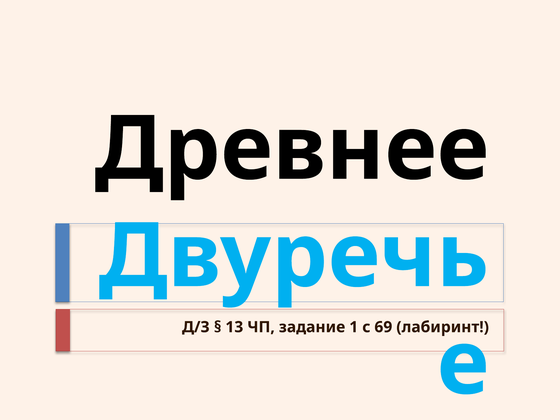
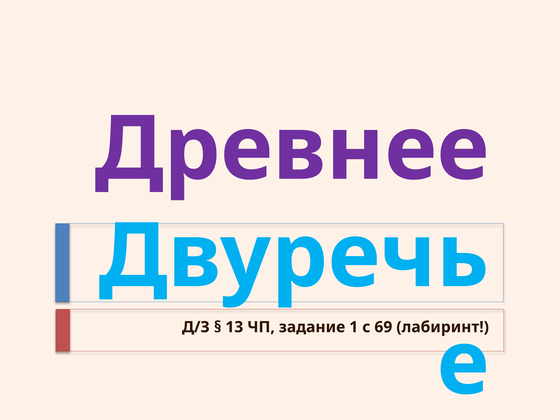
Древнее colour: black -> purple (292, 149)
